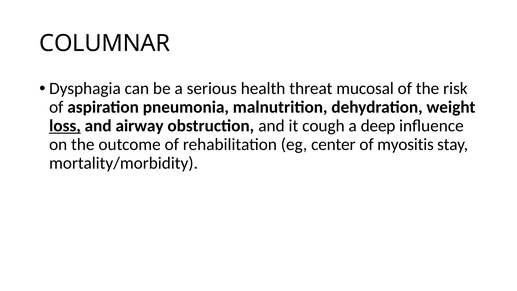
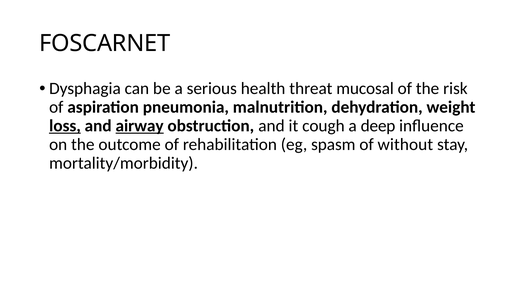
COLUMNAR: COLUMNAR -> FOSCARNET (105, 43)
airway underline: none -> present (140, 126)
center: center -> spasm (333, 144)
myositis: myositis -> without (405, 144)
